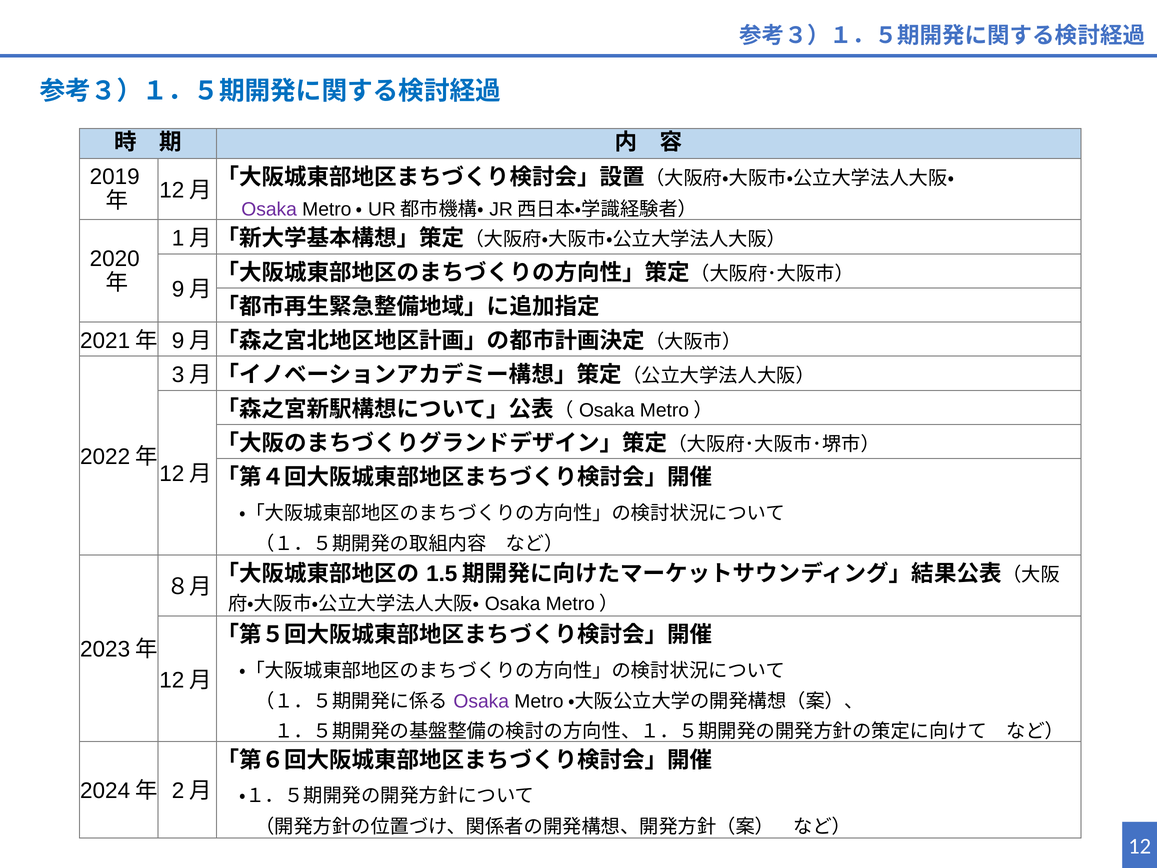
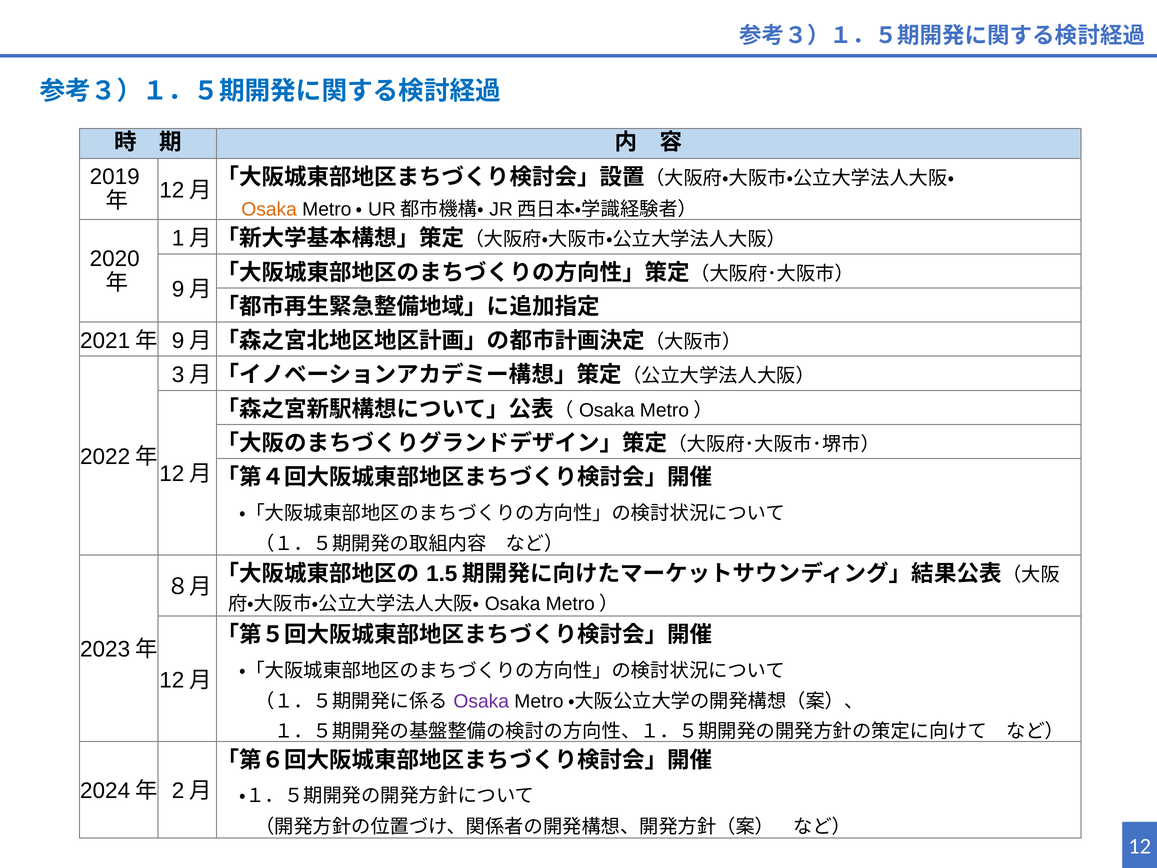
Osaka colour: purple -> orange (269, 209)
